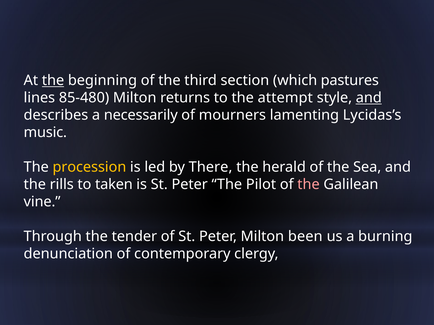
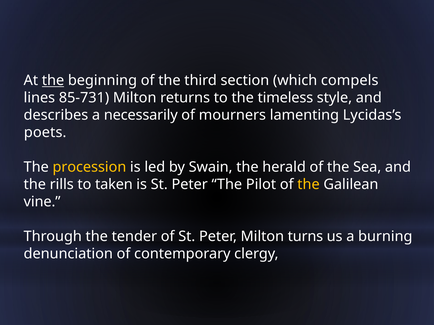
pastures: pastures -> compels (350, 81)
85-480: 85-480 -> 85-731 (84, 98)
attempt: attempt -> timeless (285, 98)
and underline: present -> none (369, 98)
music: music -> poets (45, 133)
There: There -> Swain (211, 167)
the colour: pink -> yellow (308, 185)
been: been -> turns (305, 237)
